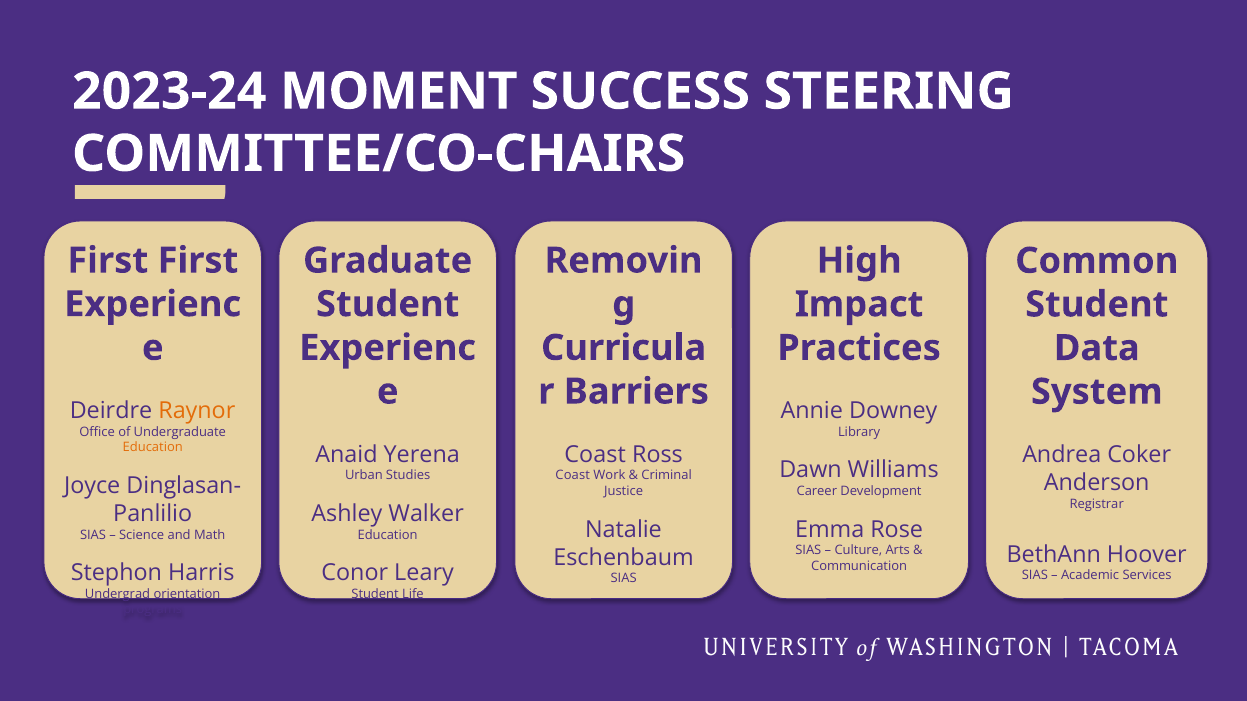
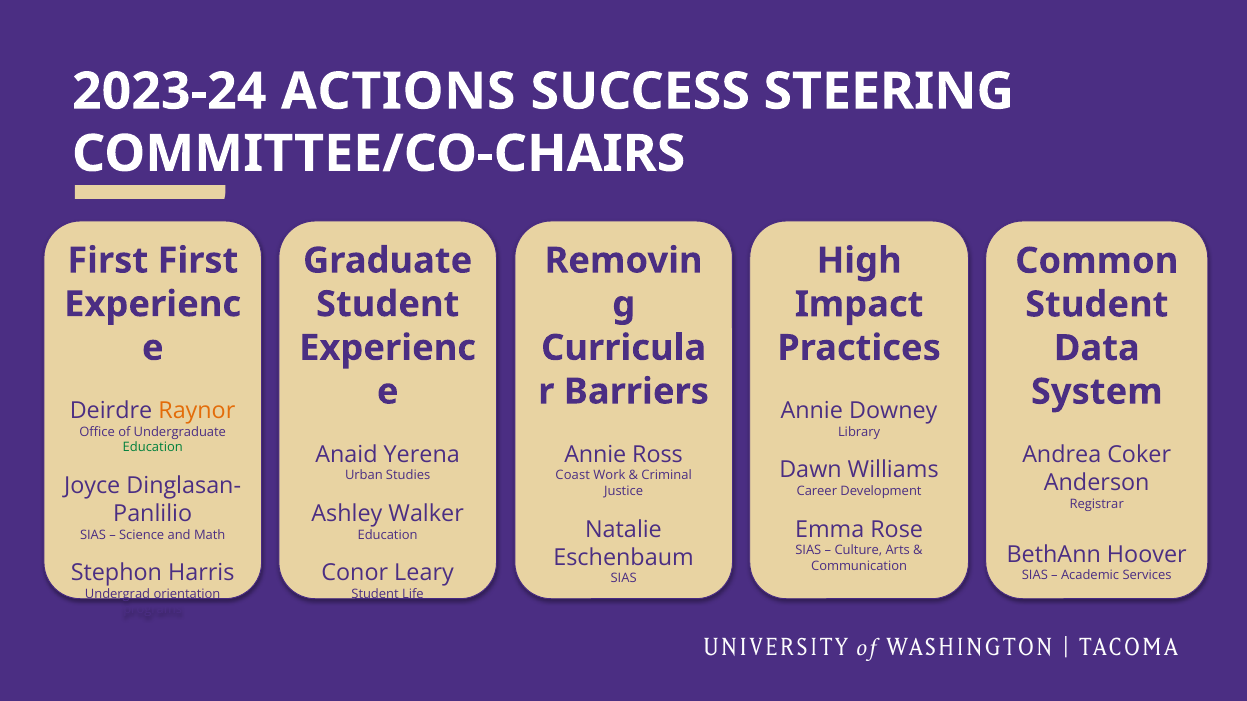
MOMENT: MOMENT -> ACTIONS (398, 92)
Education colour: orange -> green (153, 448)
Coast: Coast -> Annie (595, 455)
